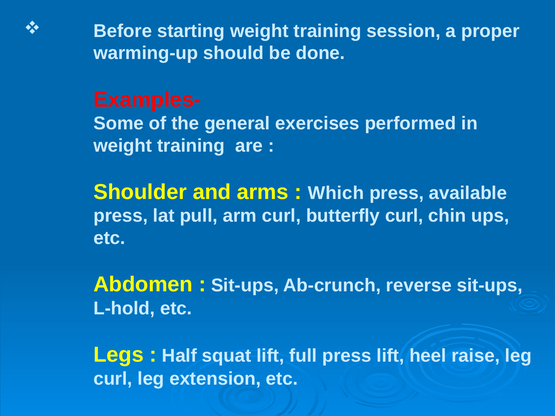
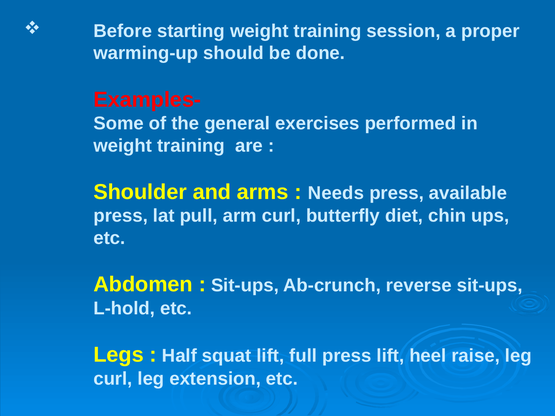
Which: Which -> Needs (336, 193)
butterfly curl: curl -> diet (404, 216)
